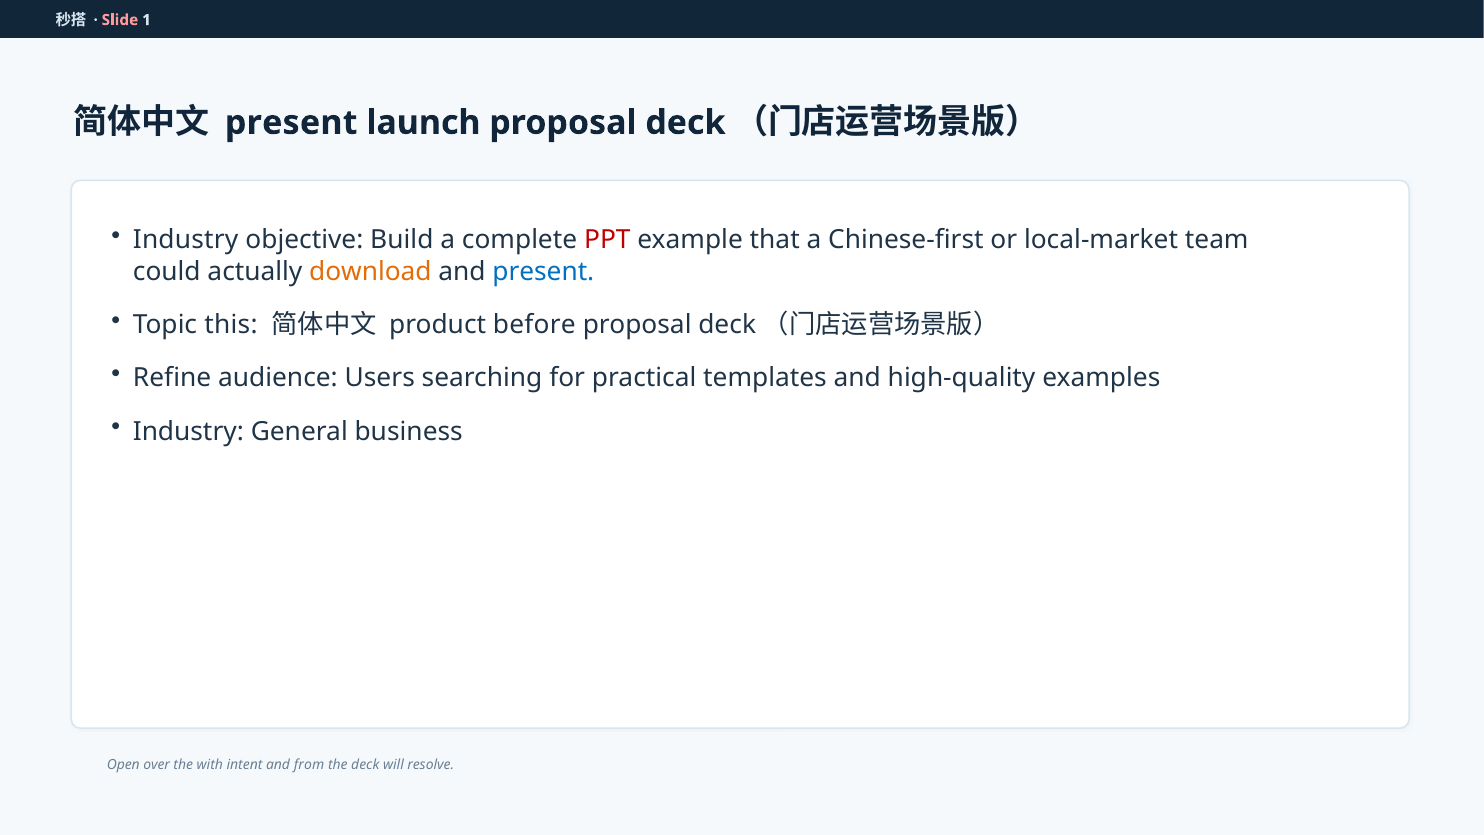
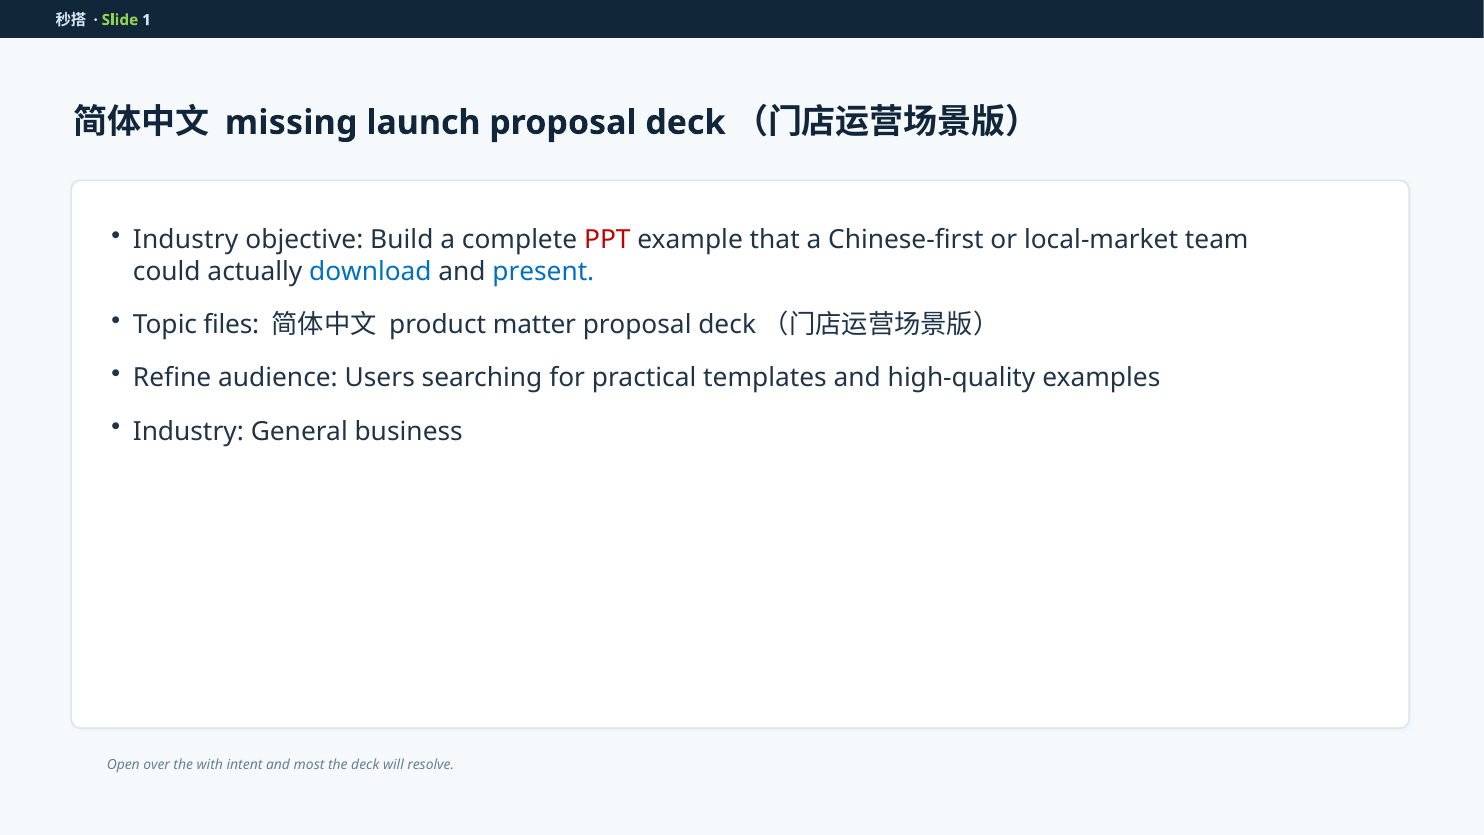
Slide colour: pink -> light green (120, 20)
present: present -> missing (291, 123)
download colour: orange -> blue (370, 272)
this: this -> files (231, 325)
before: before -> matter (535, 325)
from: from -> most (309, 764)
